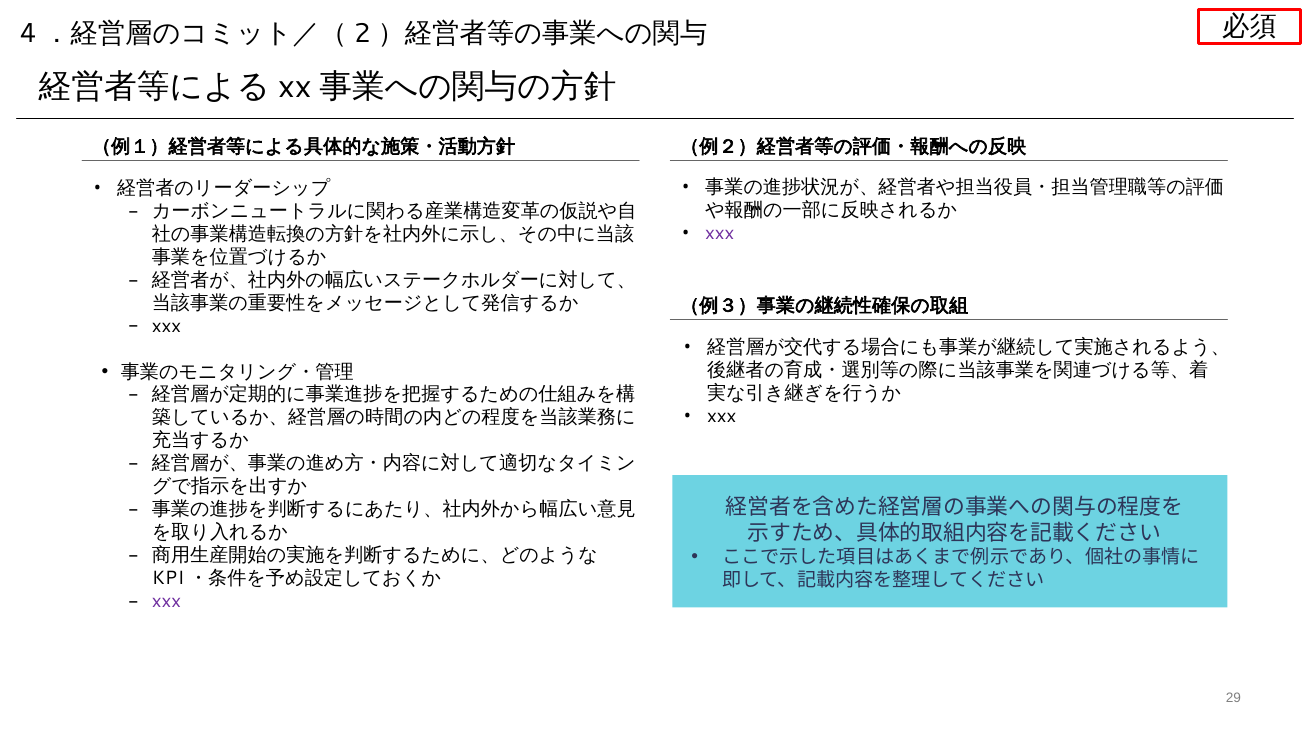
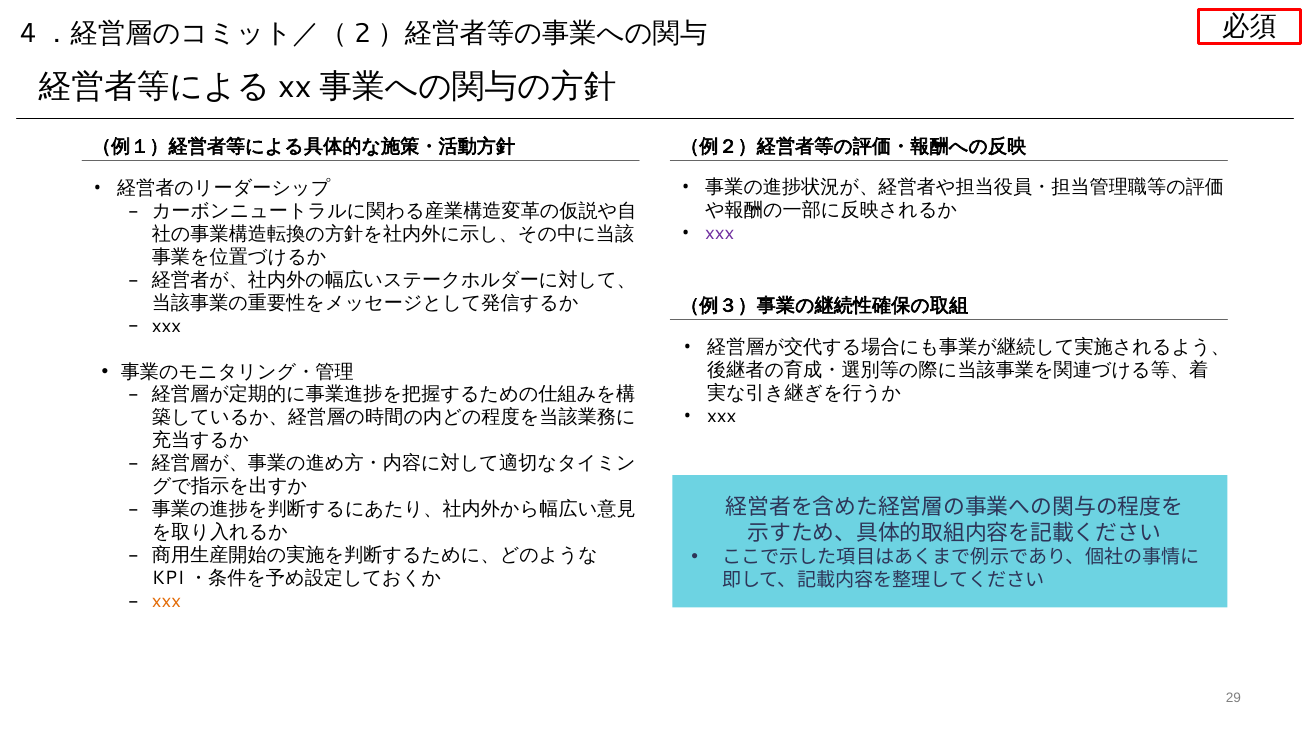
xxx colour: purple -> orange (166, 601)
